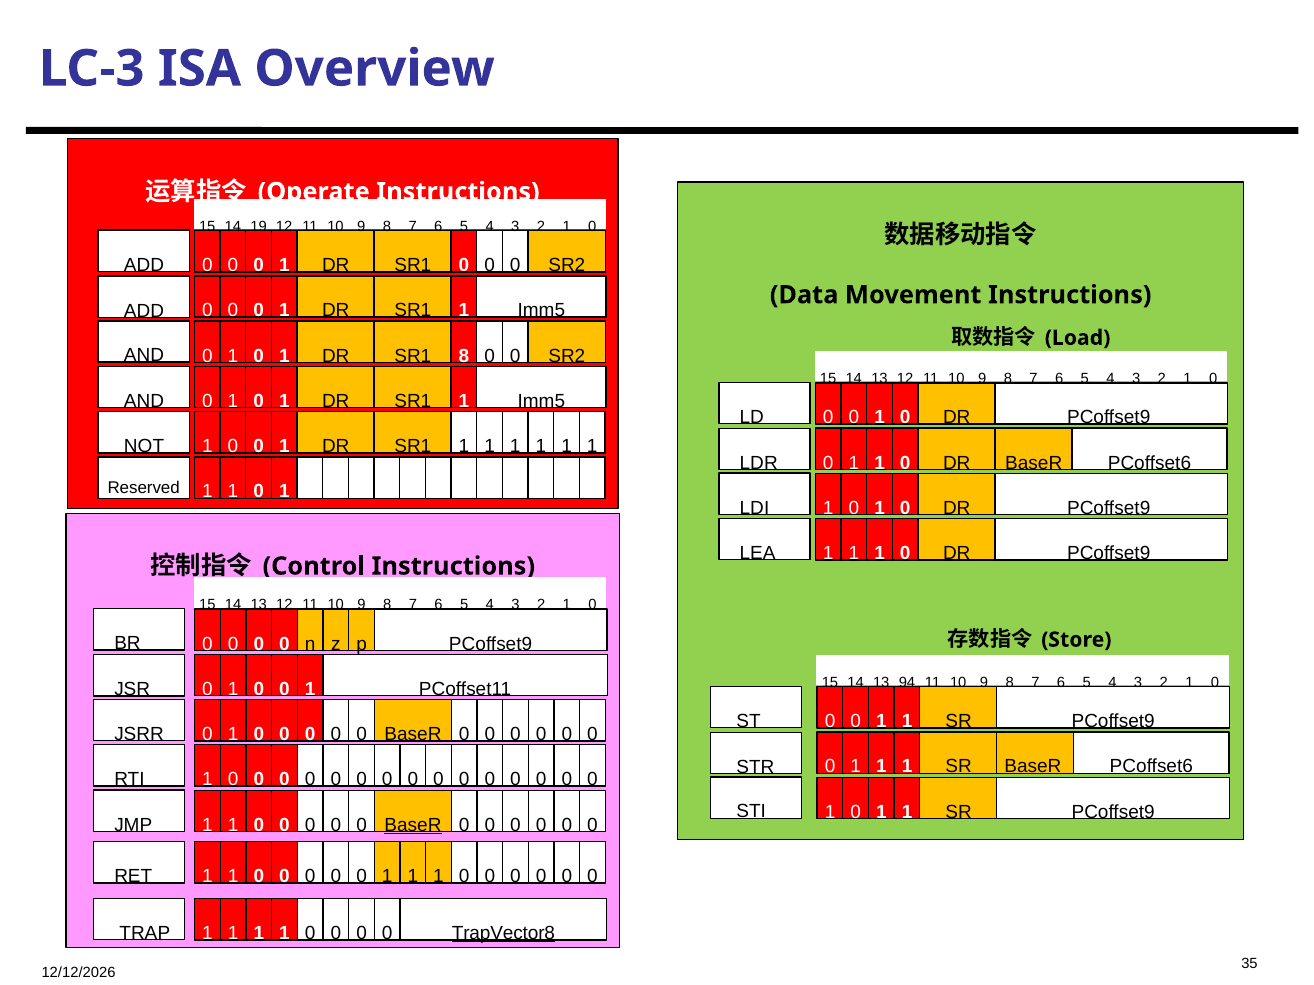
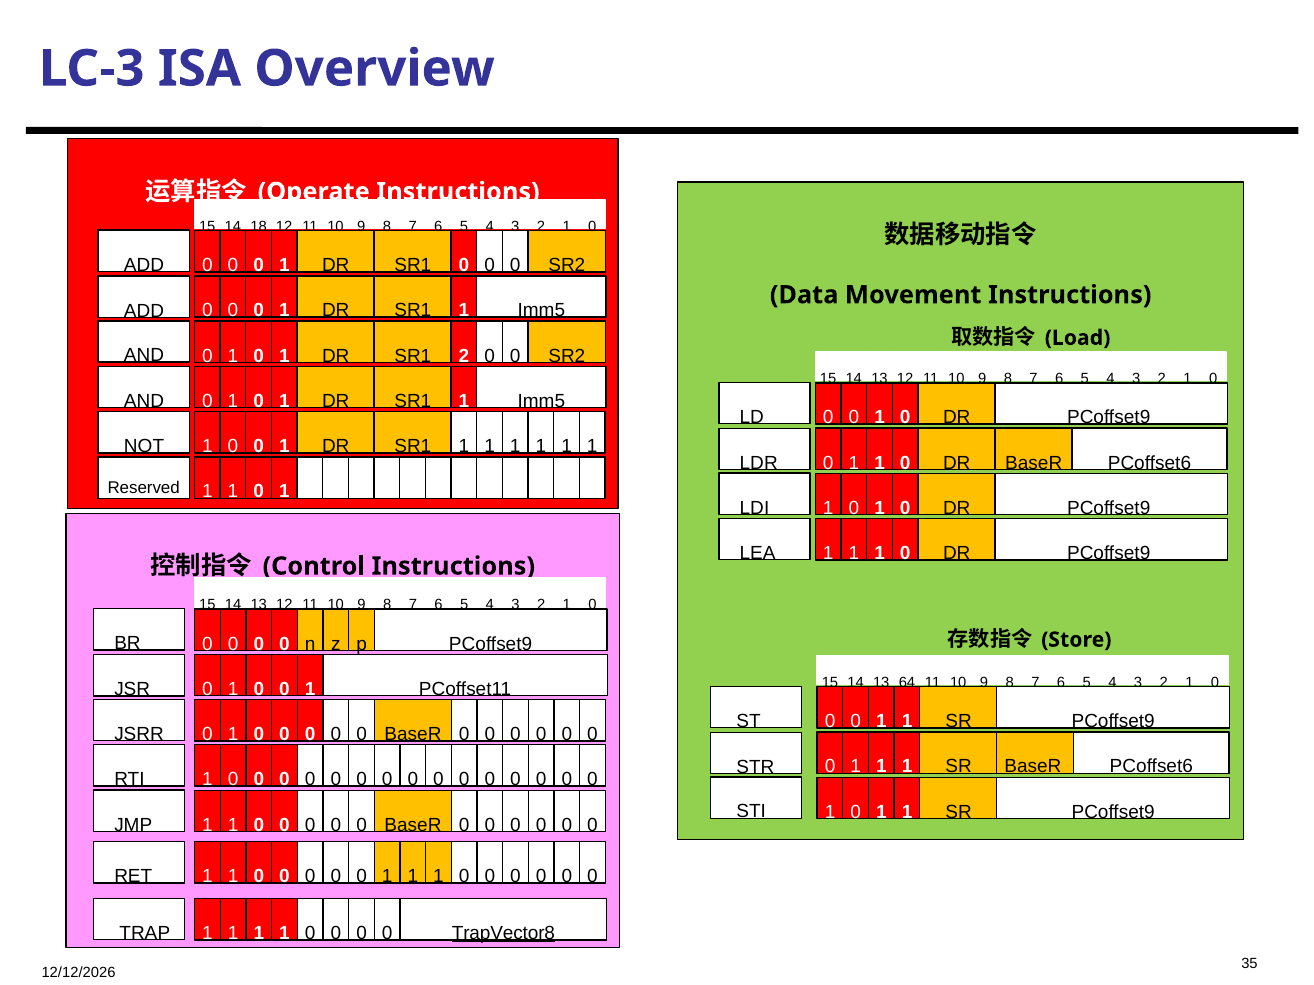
19: 19 -> 18 (259, 227)
SR1 8: 8 -> 2 (464, 356)
94: 94 -> 64 (907, 683)
BaseR underline: present -> none (413, 825)
